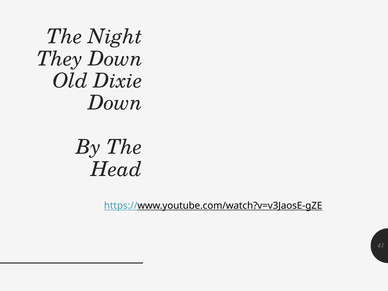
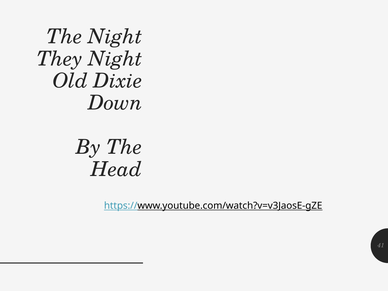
They Down: Down -> Night (115, 59)
